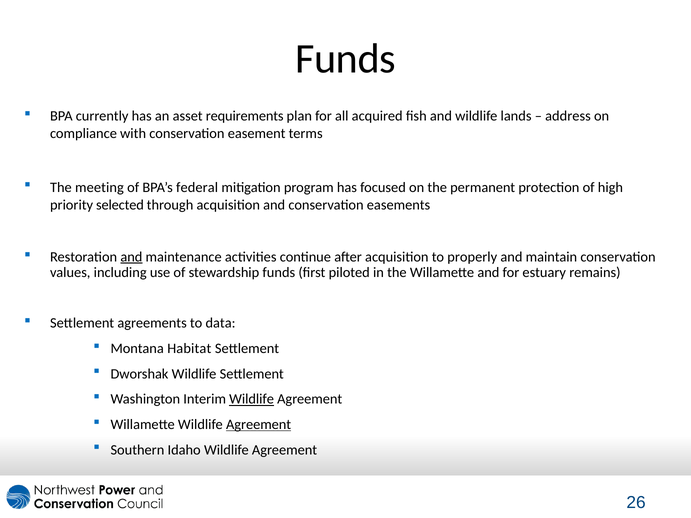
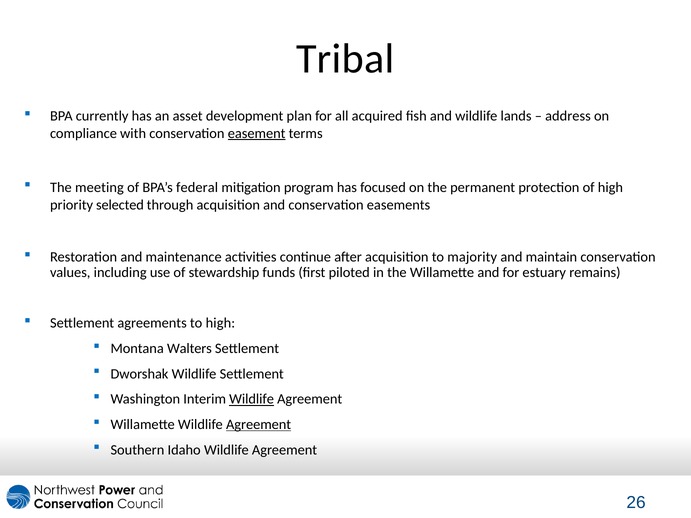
Funds: Funds -> Tribal (345, 59)
requirements: requirements -> development (245, 116)
easement underline: none -> present (257, 133)
and underline: present -> none (131, 257)
properly: properly -> majority (472, 257)
to data: data -> high (220, 323)
Habitat: Habitat -> Walters (189, 349)
